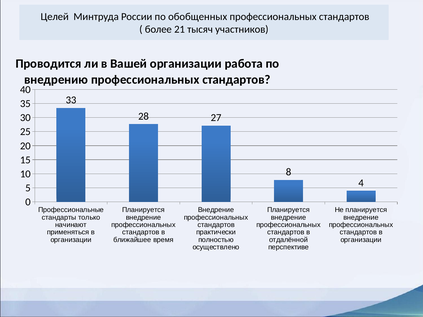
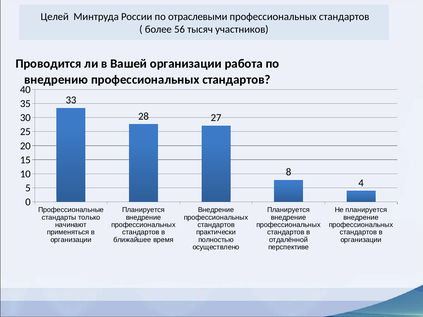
обобщенных: обобщенных -> отраслевыми (198, 17)
21: 21 -> 56 (180, 29)
